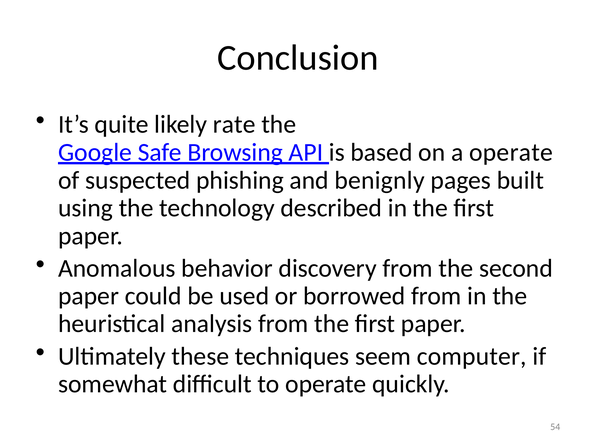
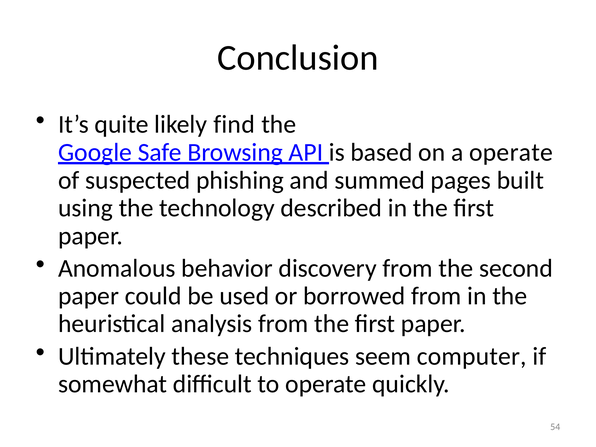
rate: rate -> find (234, 124)
benignly: benignly -> summed (380, 180)
